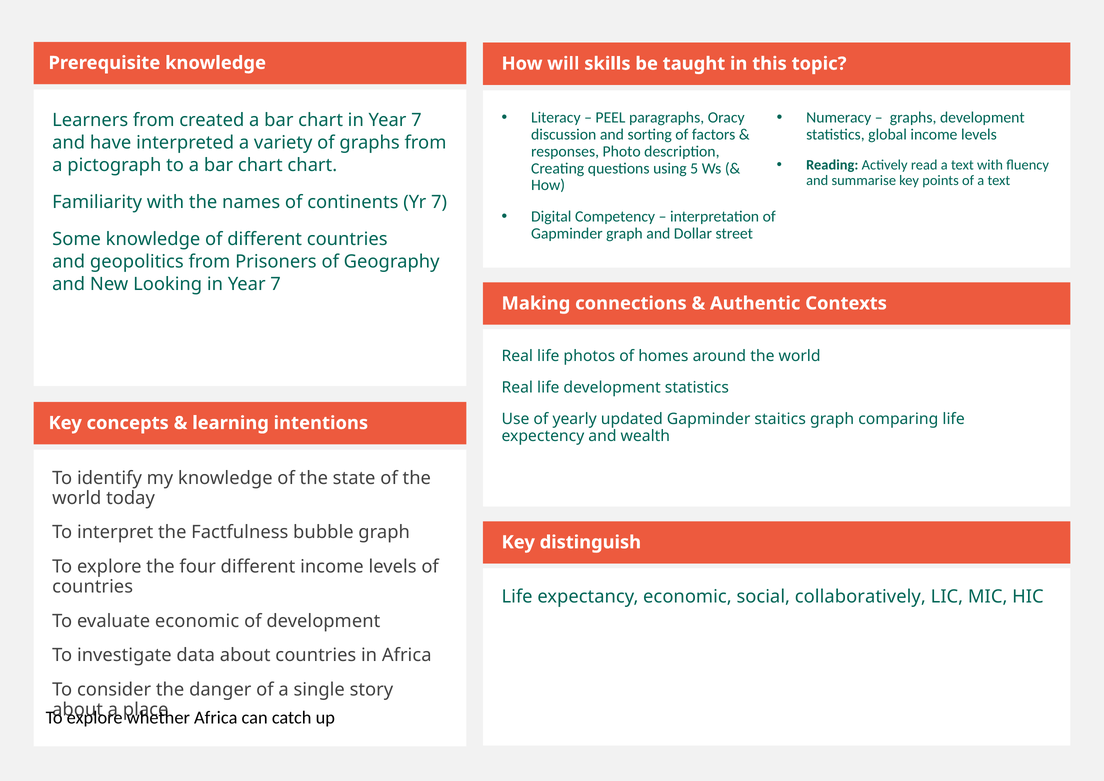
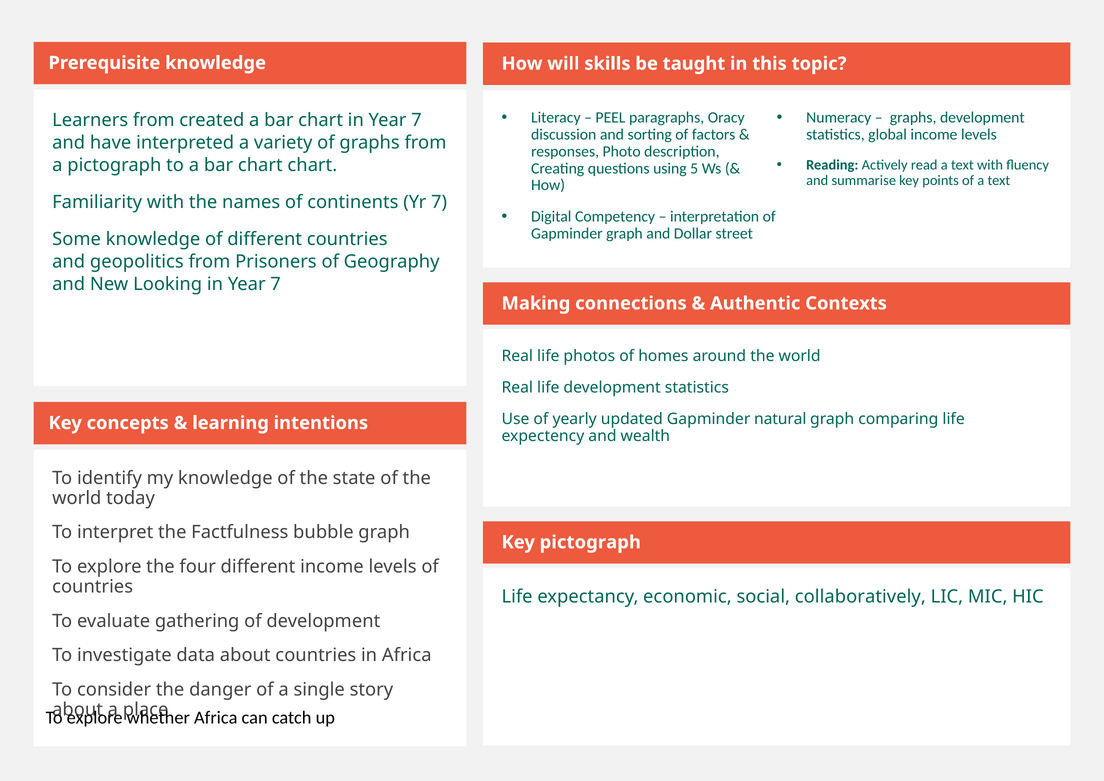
staitics: staitics -> natural (780, 419)
Key distinguish: distinguish -> pictograph (590, 542)
evaluate economic: economic -> gathering (197, 621)
